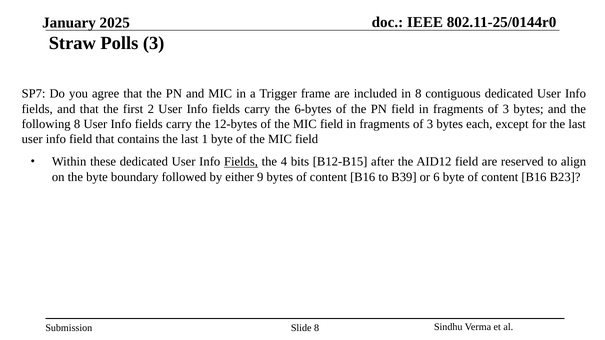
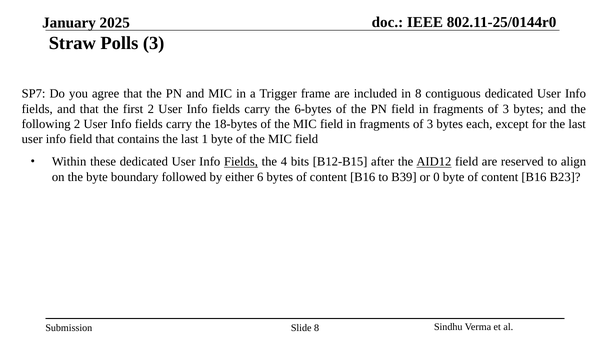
following 8: 8 -> 2 (77, 124)
12-bytes: 12-bytes -> 18-bytes (236, 124)
AID12 underline: none -> present (434, 162)
9: 9 -> 6 (260, 177)
6: 6 -> 0 (436, 177)
